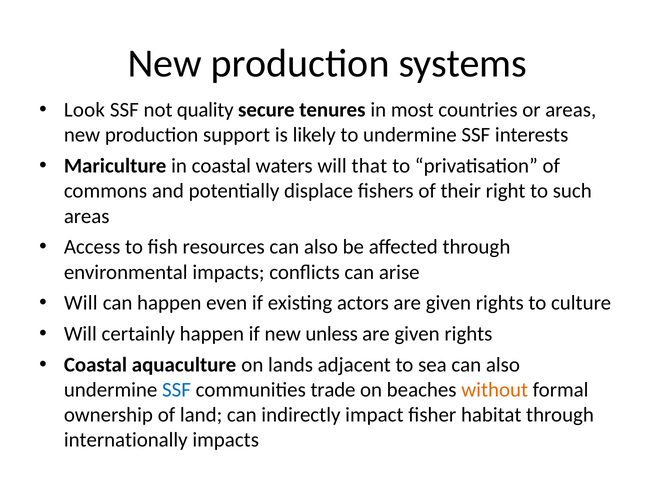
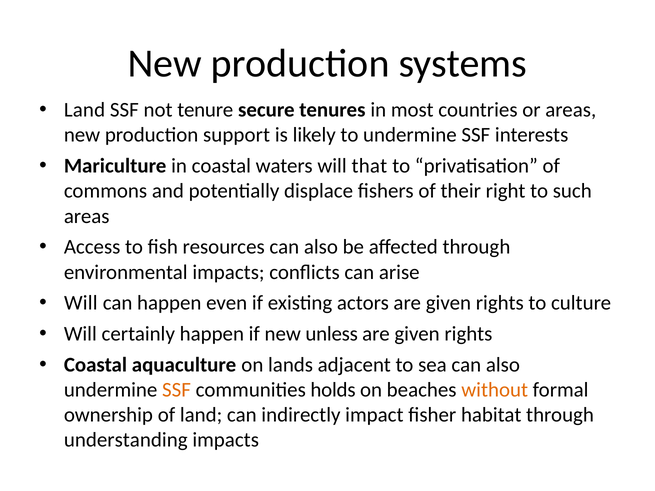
Look: Look -> Land (84, 110)
quality: quality -> tenure (205, 110)
SSF colour: blue -> orange (177, 390)
trade: trade -> holds (333, 390)
internationally: internationally -> understanding (126, 440)
